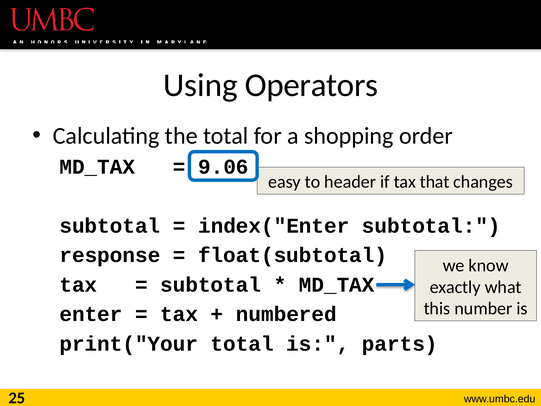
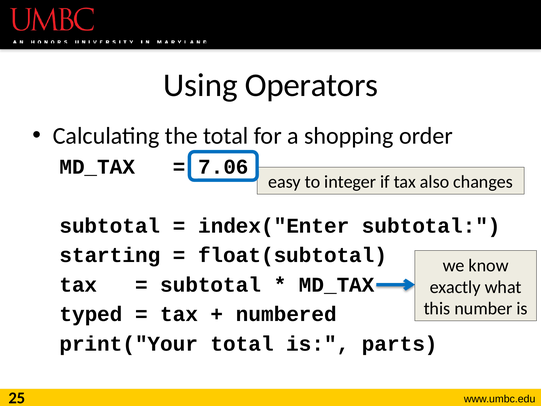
9.06: 9.06 -> 7.06 (223, 167)
header: header -> integer (350, 182)
that: that -> also (435, 182)
response: response -> starting (110, 255)
enter: enter -> typed (91, 314)
